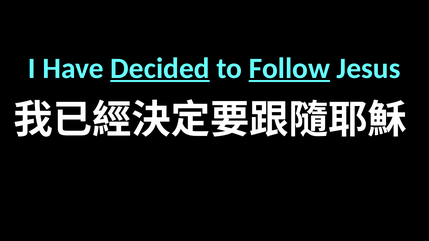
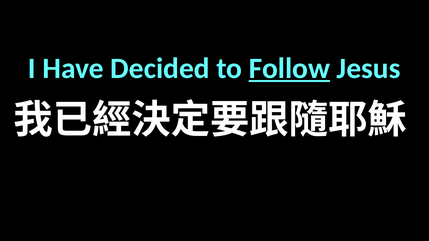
Decided underline: present -> none (160, 68)
